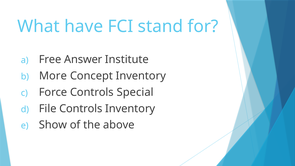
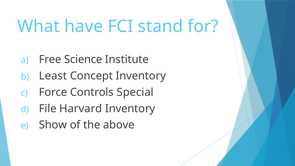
Answer: Answer -> Science (83, 59)
More: More -> Least (53, 76)
File Controls: Controls -> Harvard (81, 109)
